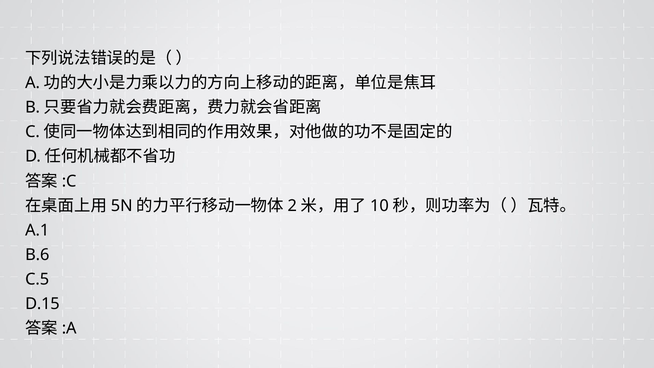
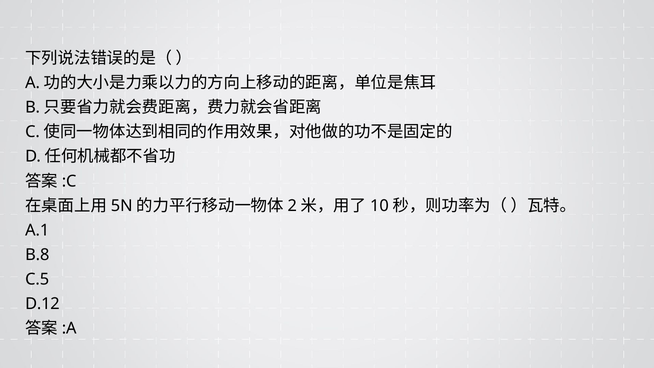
B.6: B.6 -> B.8 (37, 255)
D.15: D.15 -> D.12 (42, 304)
